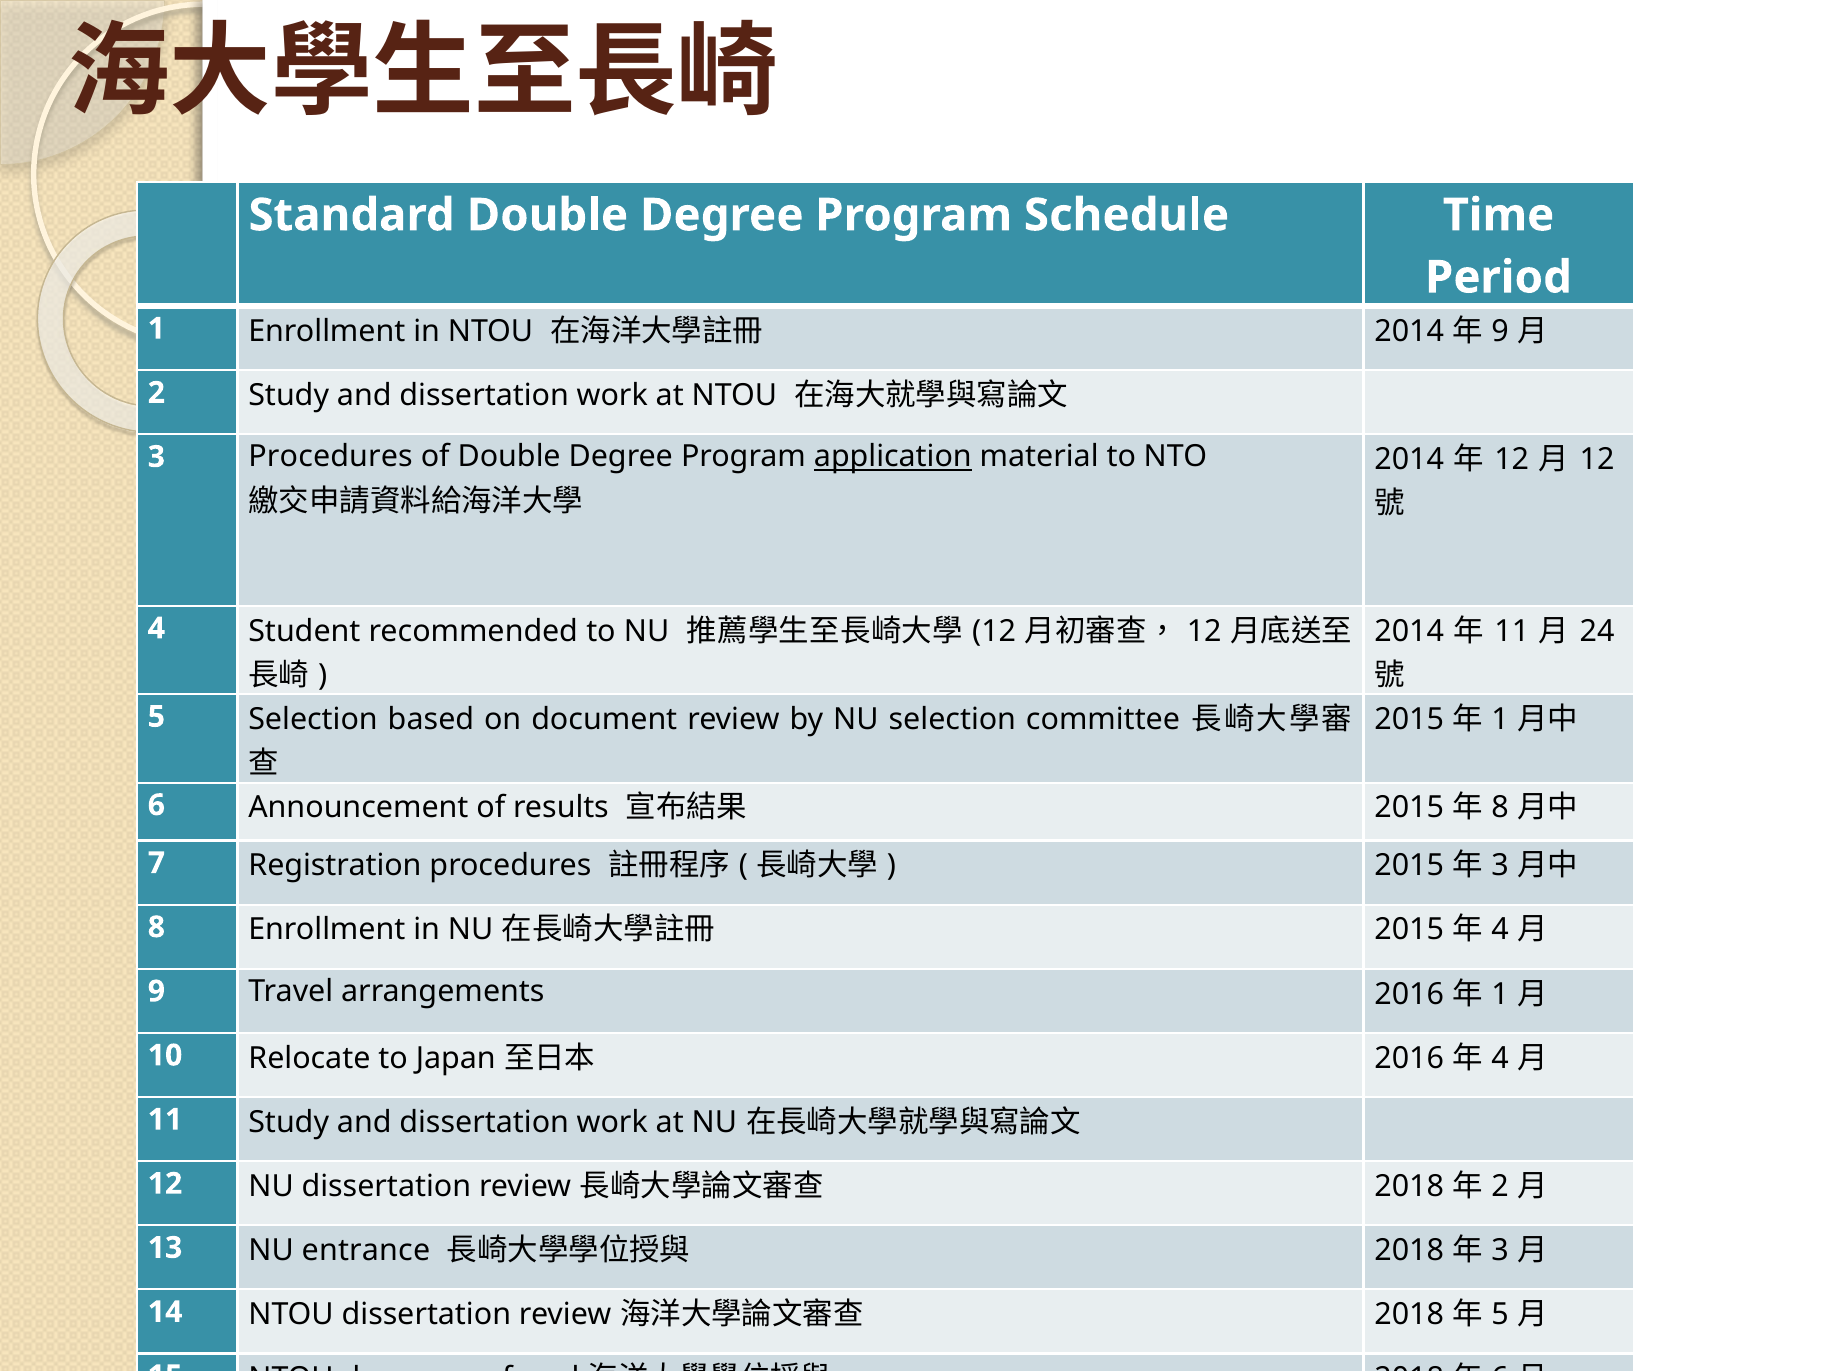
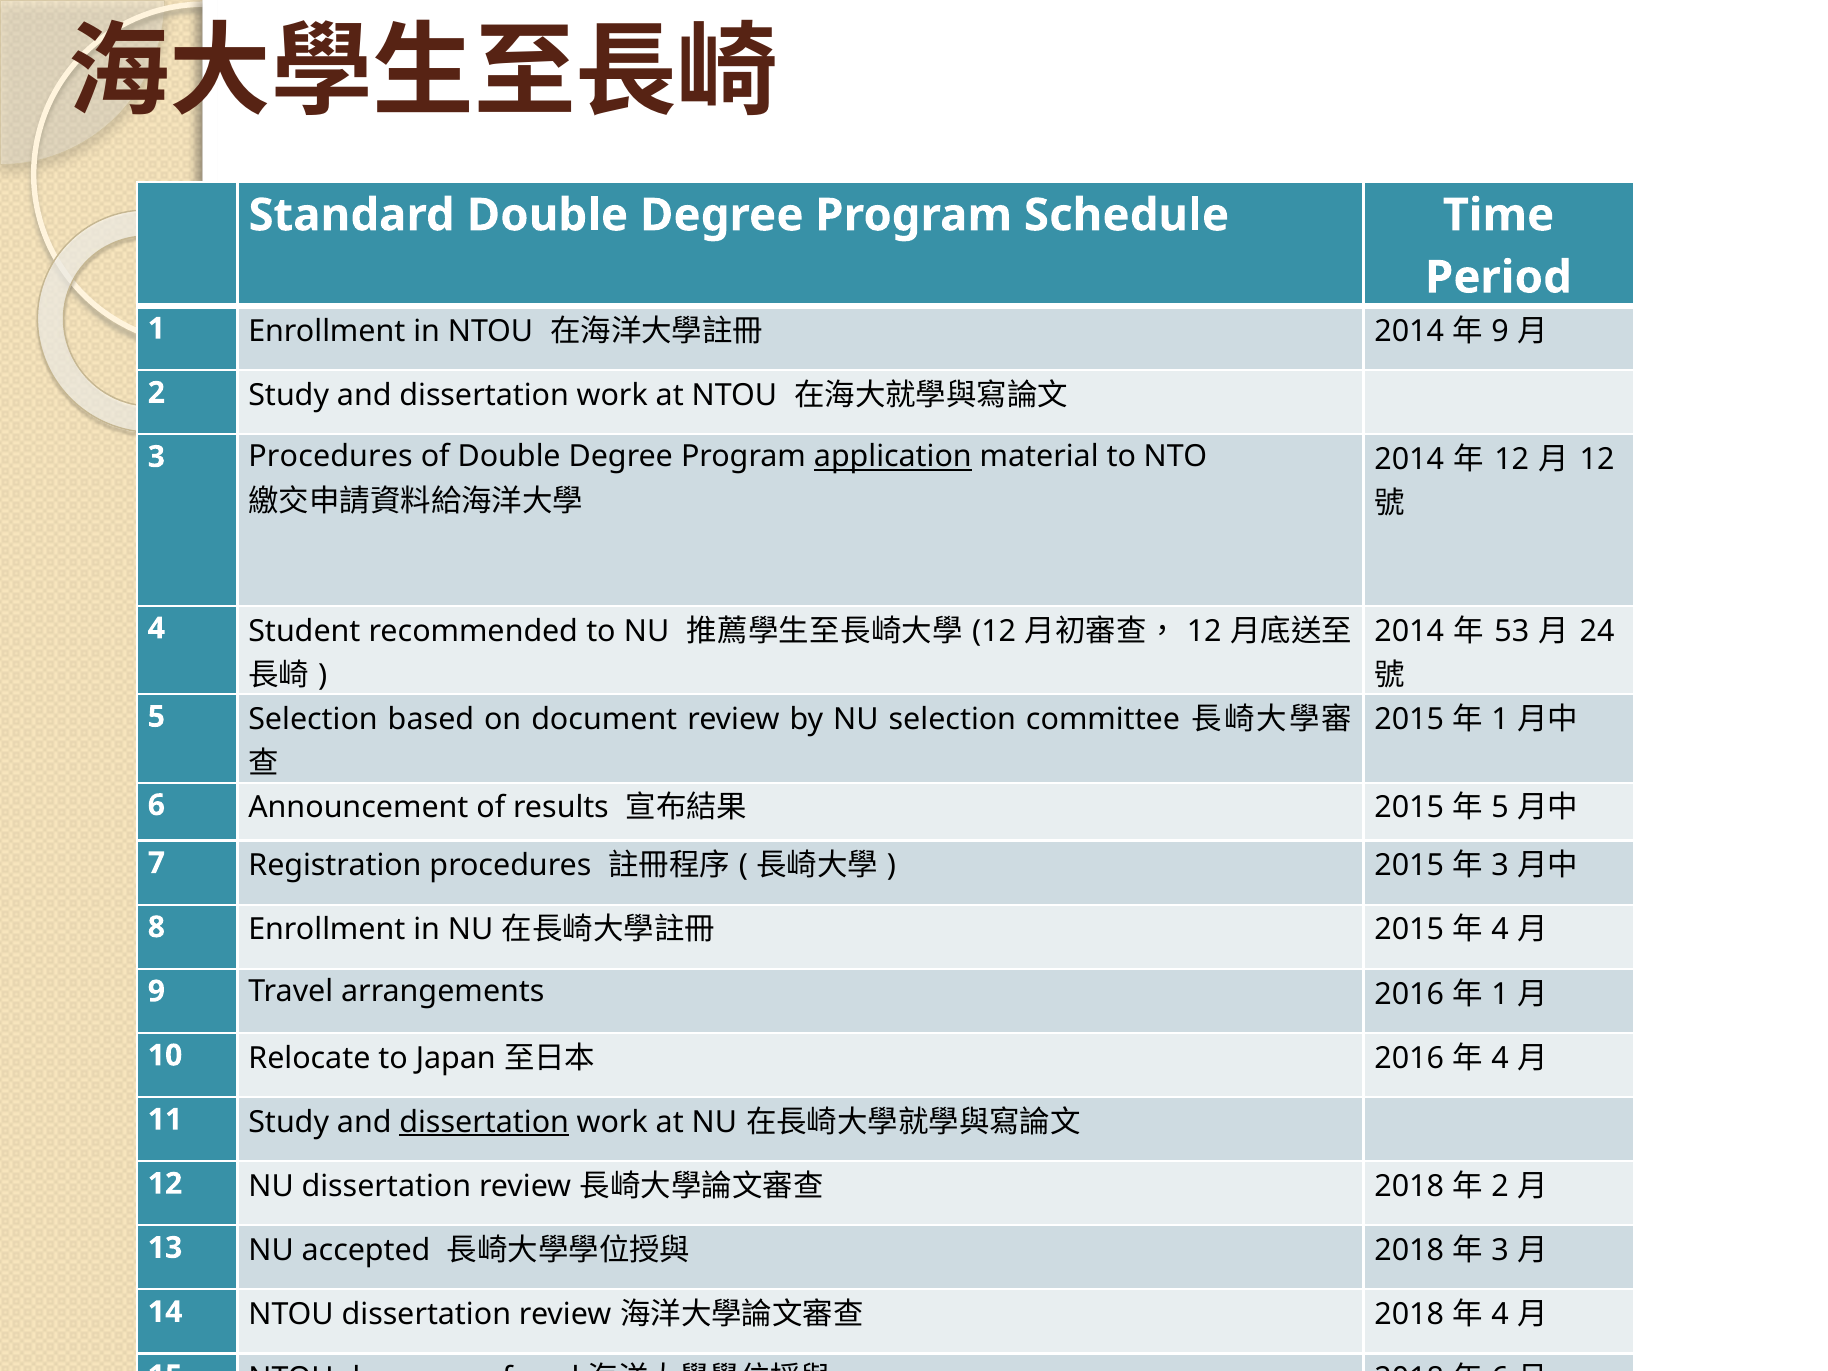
11: 11 -> 53 (1512, 631)
8: 8 -> 5 (1500, 808)
dissertation underline: none -> present (484, 1122)
entrance: entrance -> accepted (366, 1251)
5: 5 -> 4 (1500, 1315)
